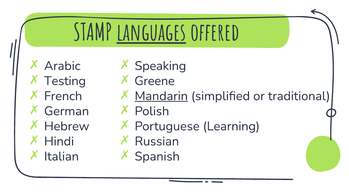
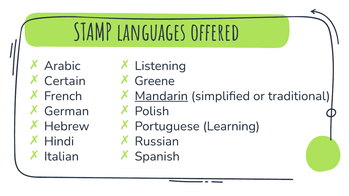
languages underline: present -> none (151, 33)
Speaking: Speaking -> Listening (160, 66)
Testing: Testing -> Certain (65, 81)
